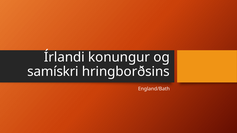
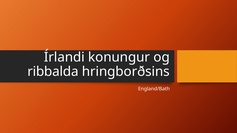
samískri: samískri -> ribbalda (53, 72)
